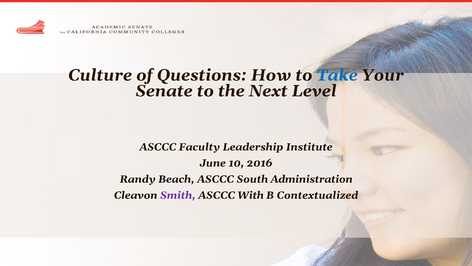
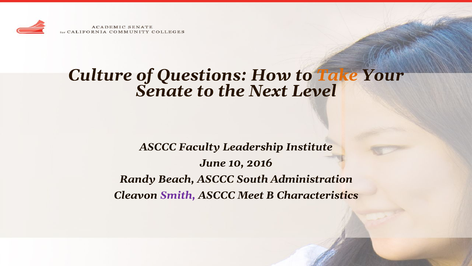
Take colour: blue -> orange (337, 75)
With: With -> Meet (251, 195)
Contextualized: Contextualized -> Characteristics (317, 195)
